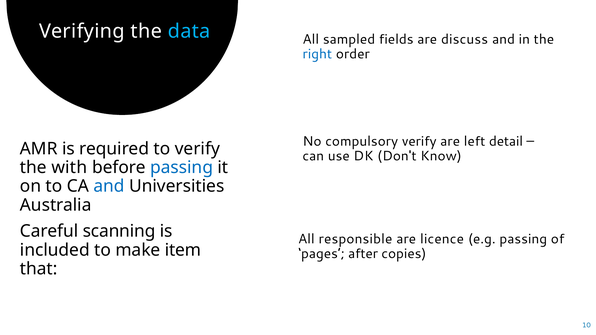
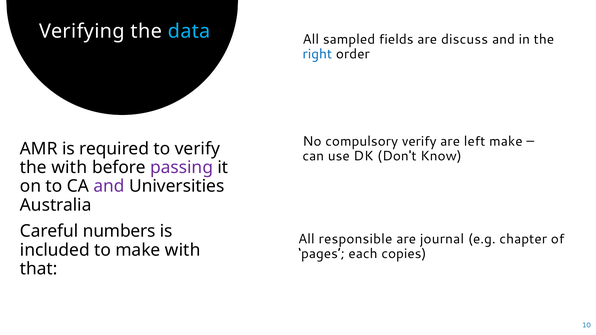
left detail: detail -> make (506, 141)
passing colour: blue -> purple (182, 168)
and colour: blue -> purple (109, 186)
scanning: scanning -> numbers (119, 231)
licence: licence -> journal (442, 239)
e.g passing: passing -> chapter (523, 239)
make item: item -> with (183, 250)
after: after -> each (363, 254)
